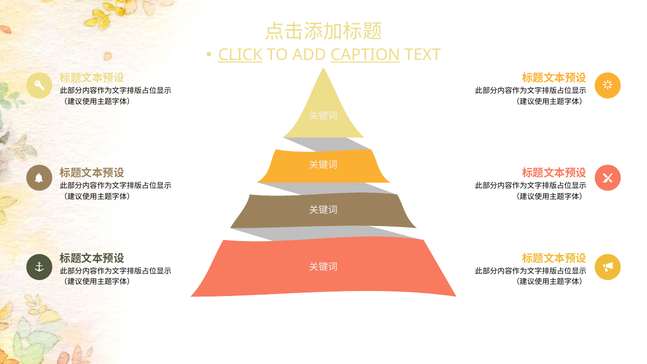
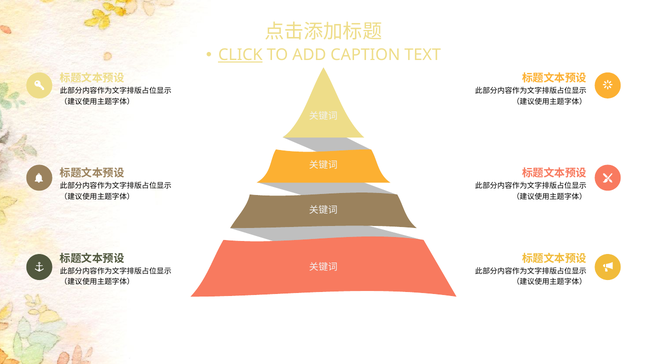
CAPTION underline: present -> none (365, 55)
